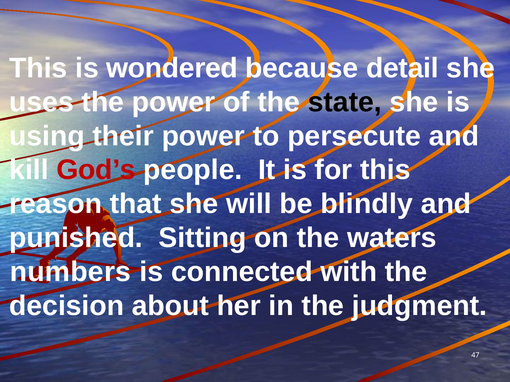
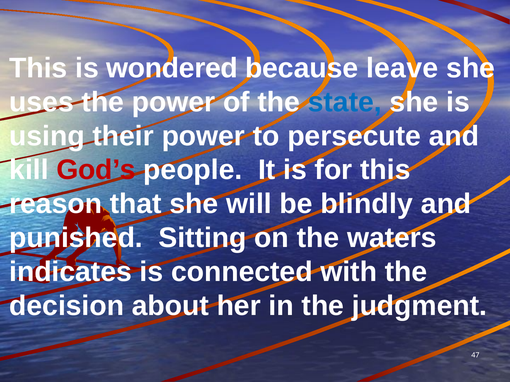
detail: detail -> leave (402, 68)
state colour: black -> blue (345, 102)
numbers: numbers -> indicates (71, 272)
